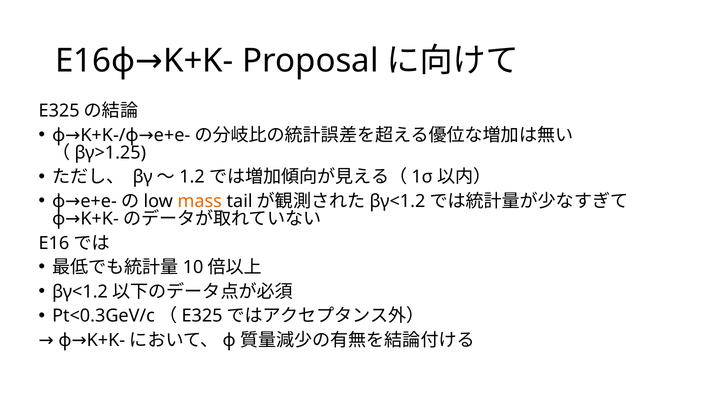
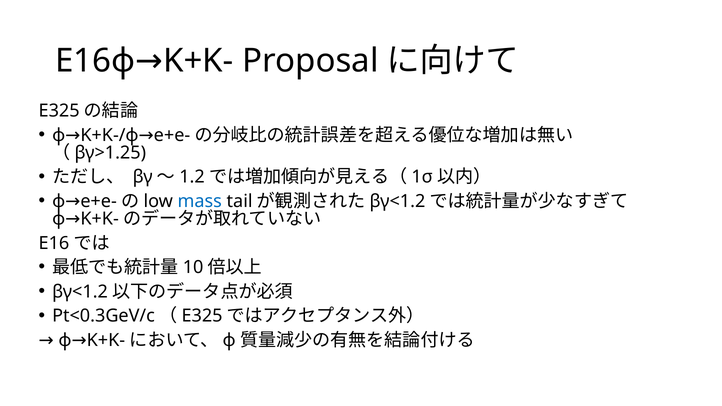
mass colour: orange -> blue (200, 201)
